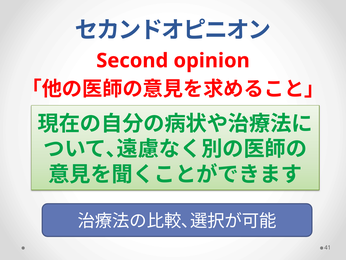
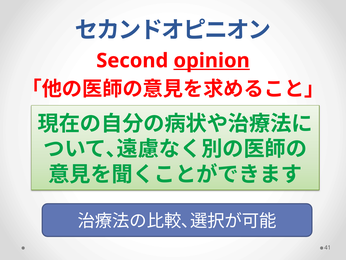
opinion underline: none -> present (212, 61)
